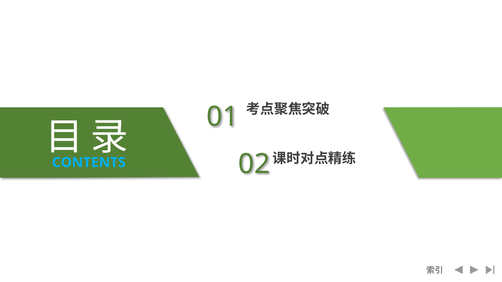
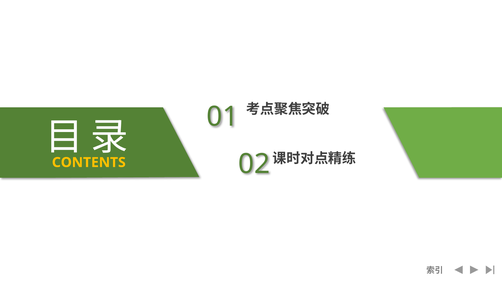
CONTENTS colour: light blue -> yellow (89, 163)
